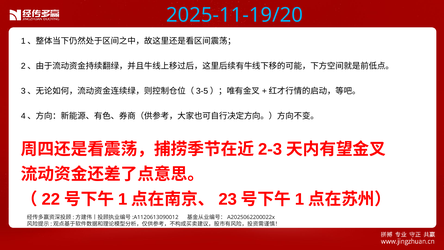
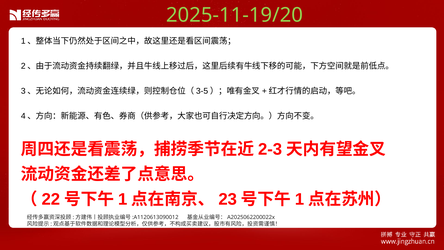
2025-11-19/20 colour: light blue -> light green (234, 15)
